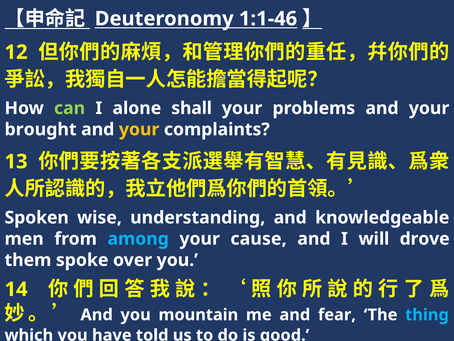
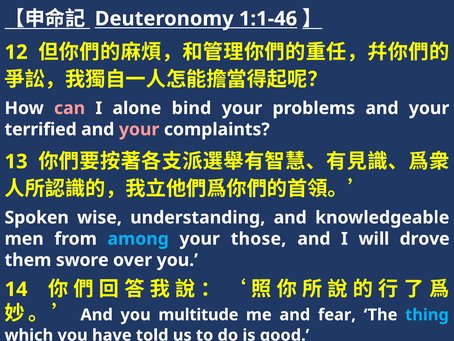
can colour: light green -> pink (70, 108)
shall: shall -> bind (191, 108)
brought: brought -> terrified (41, 129)
your colour: yellow -> pink (139, 129)
cause: cause -> those (259, 239)
spoke: spoke -> swore (82, 260)
mountain: mountain -> multitude (198, 314)
